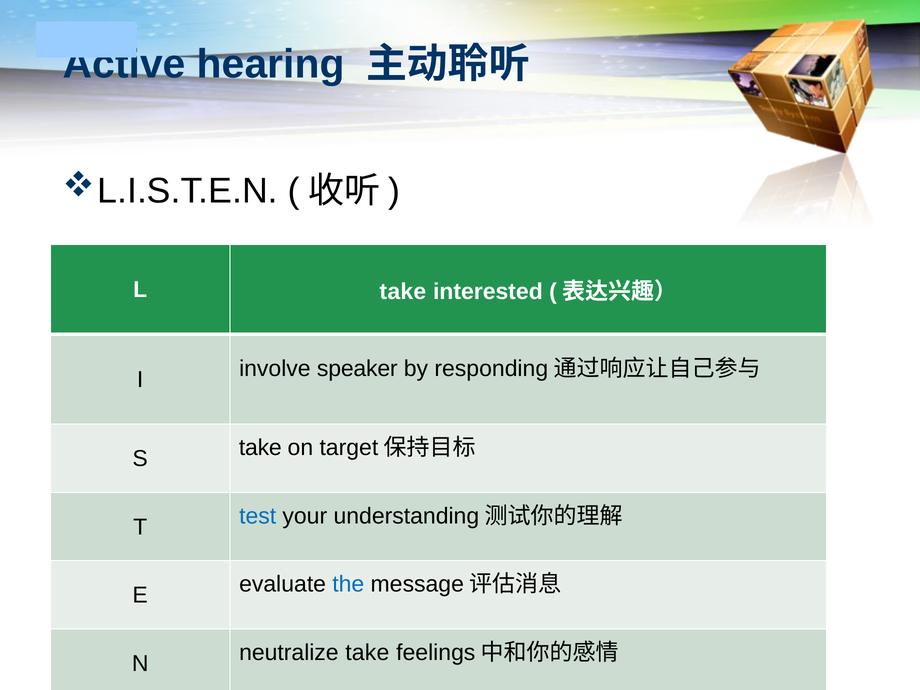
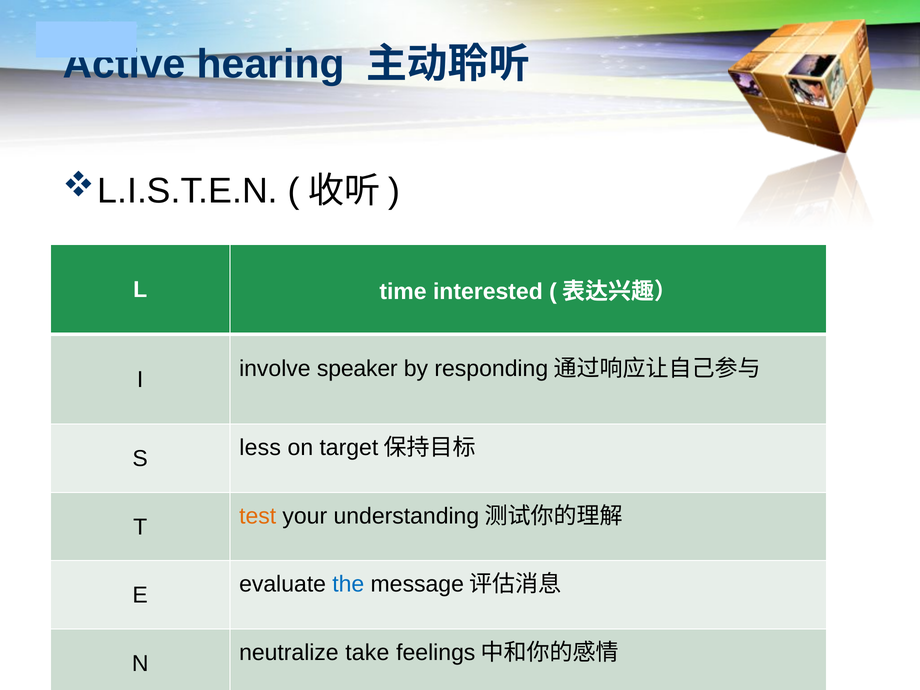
L take: take -> time (403, 292)
S take: take -> less (260, 448)
test colour: blue -> orange (258, 516)
